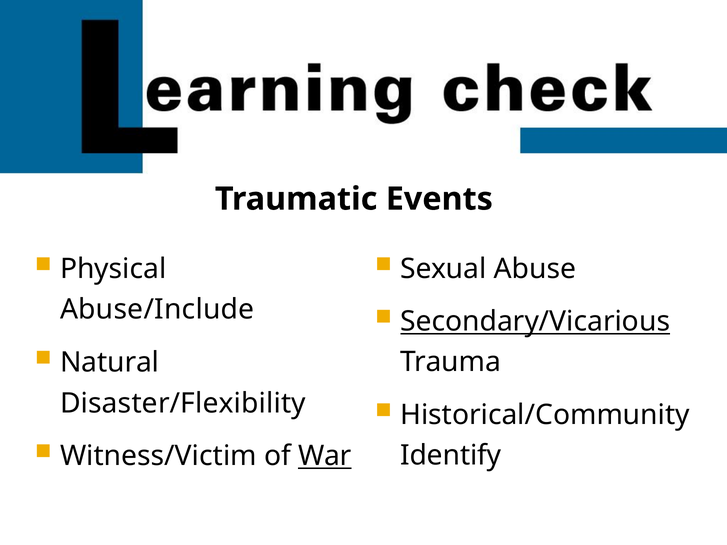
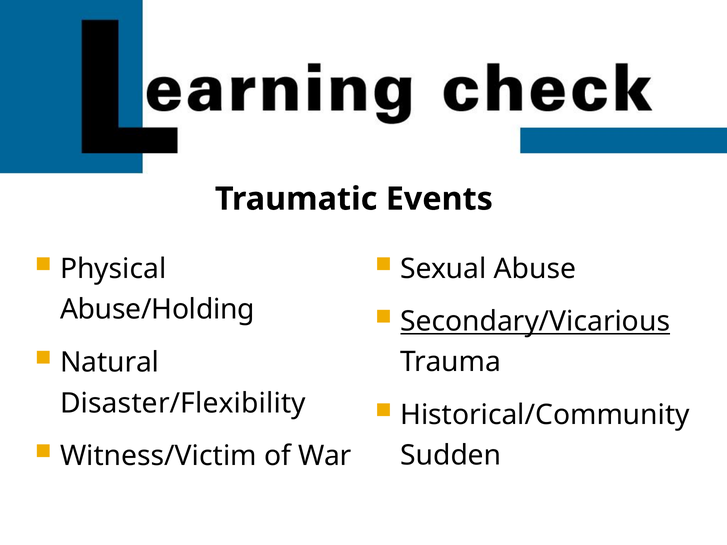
Abuse/Include: Abuse/Include -> Abuse/Holding (157, 310)
War underline: present -> none (325, 456)
Identify: Identify -> Sudden (451, 456)
